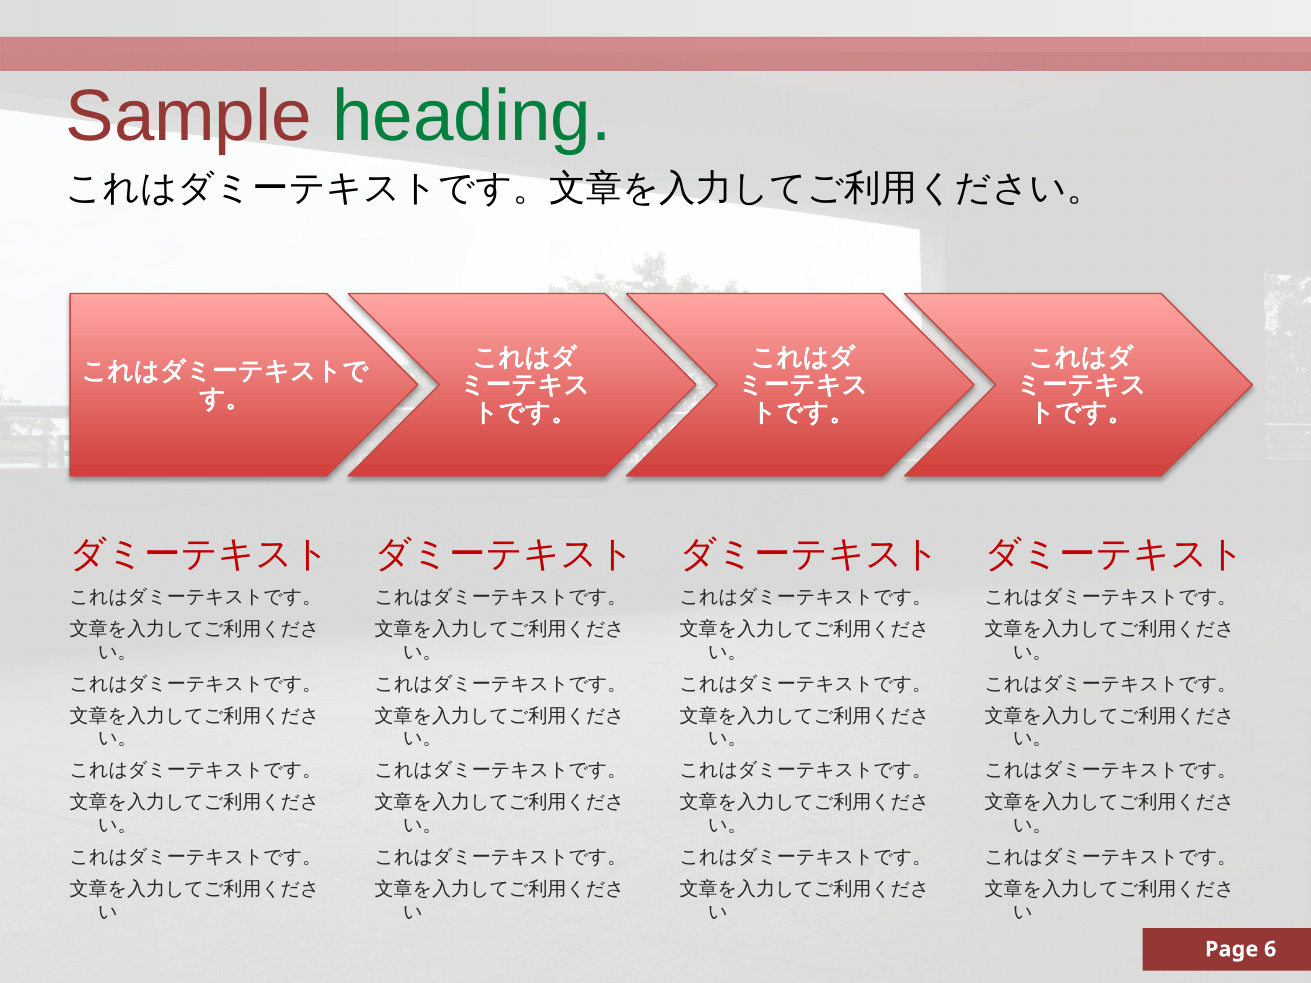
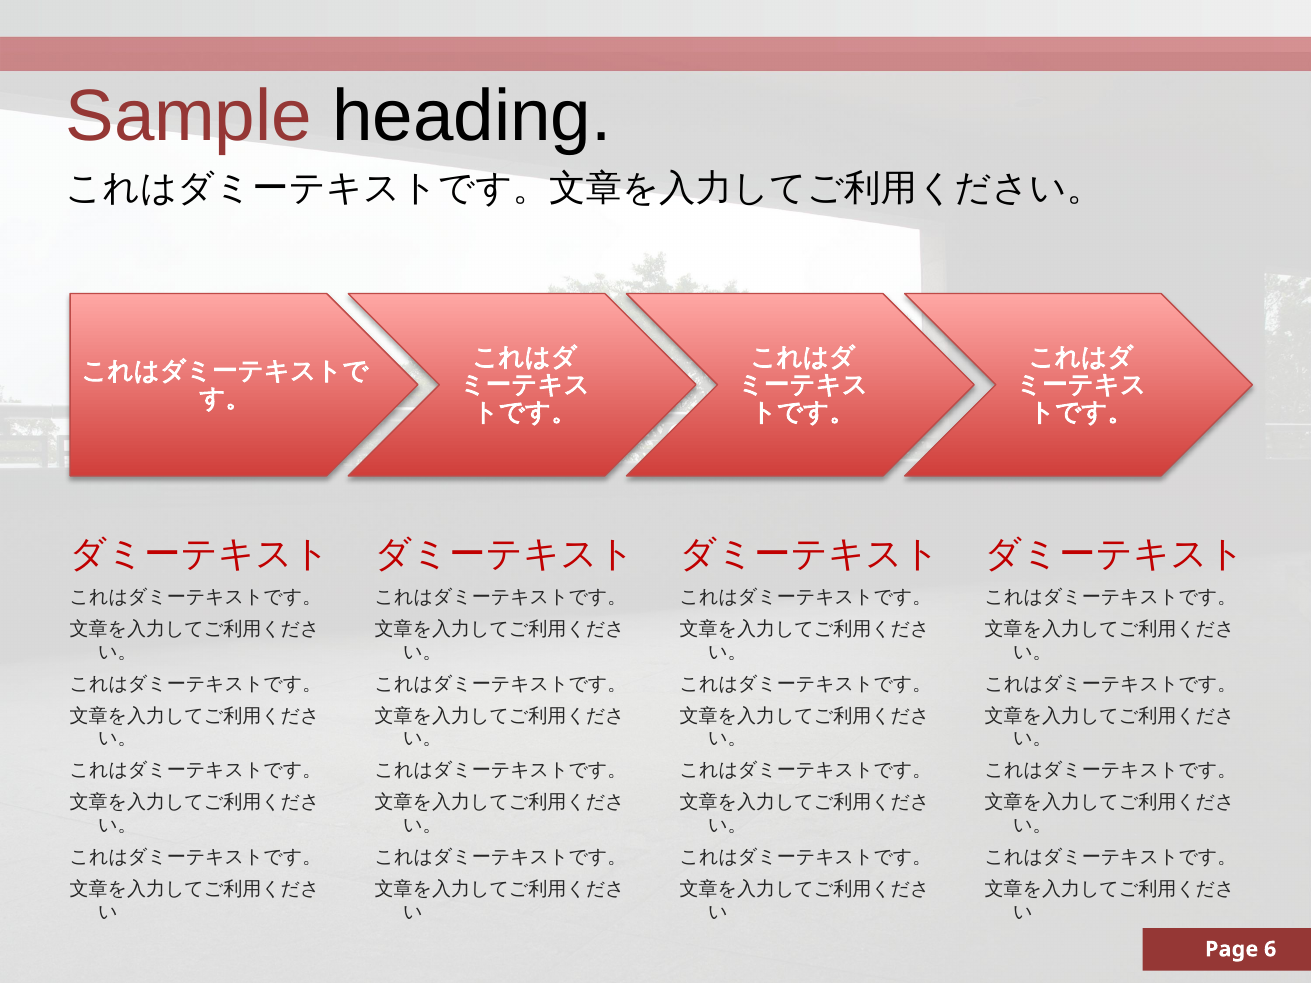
heading colour: green -> black (472, 116)
